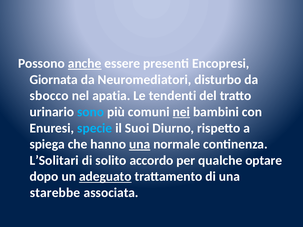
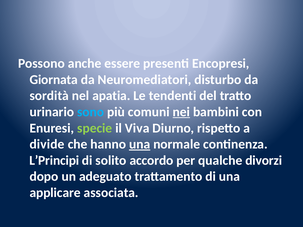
anche underline: present -> none (85, 64)
sbocco: sbocco -> sordità (49, 96)
specie colour: light blue -> light green (95, 128)
Suoi: Suoi -> Viva (137, 128)
spiega: spiega -> divide (47, 144)
L’Solitari: L’Solitari -> L’Principi (54, 161)
optare: optare -> divorzi (264, 161)
adeguato underline: present -> none (105, 177)
starebbe: starebbe -> applicare (55, 193)
